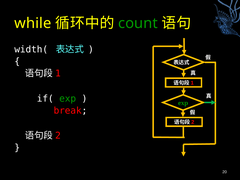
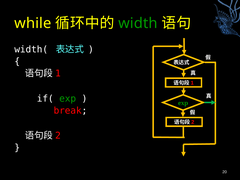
count: count -> width (138, 23)
